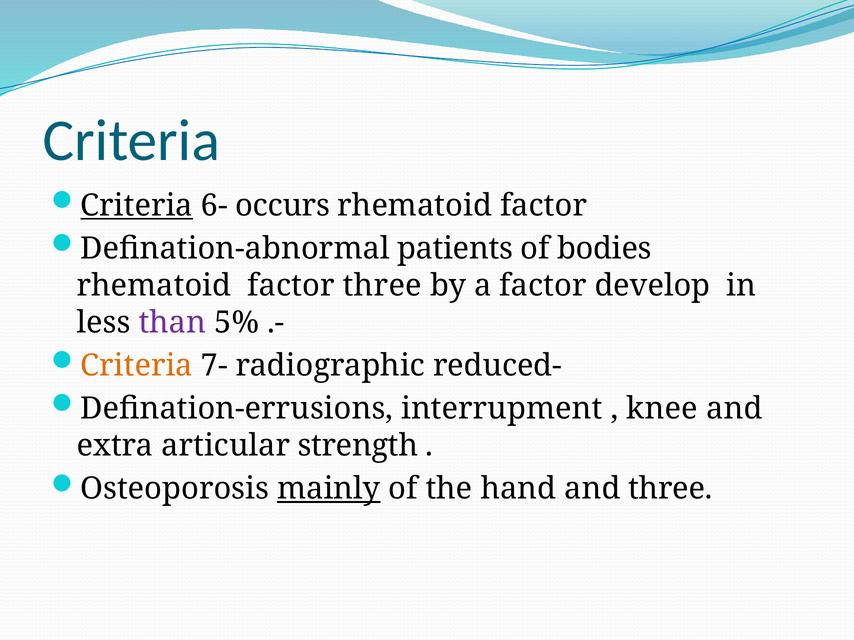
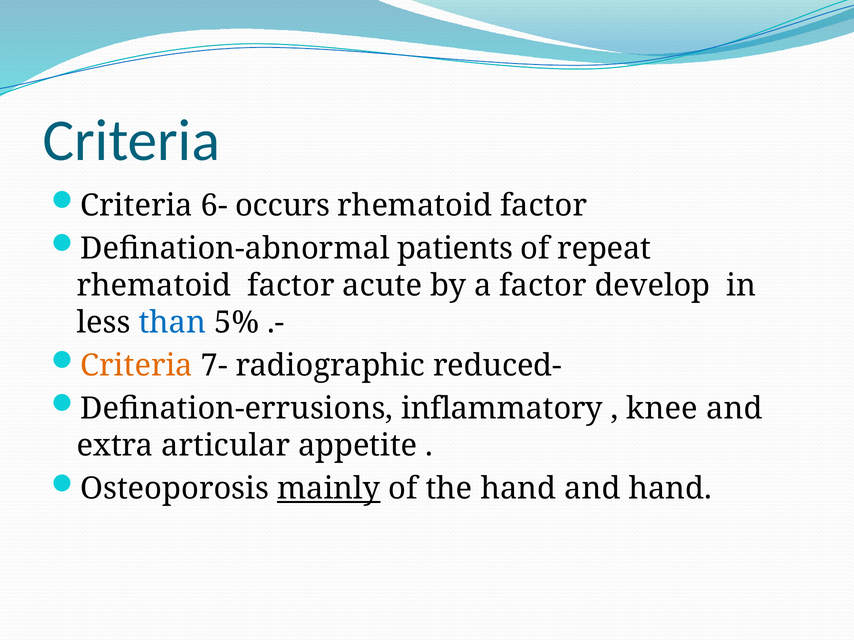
Criteria underline: present -> none (137, 206)
bodies: bodies -> repeat (604, 249)
factor three: three -> acute (382, 286)
than colour: purple -> blue (172, 323)
interrupment: interrupment -> inflammatory (502, 409)
strength: strength -> appetite (358, 446)
and three: three -> hand (670, 489)
